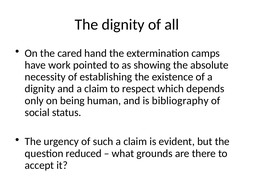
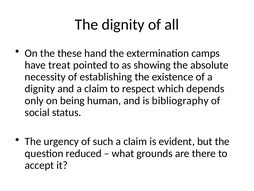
cared: cared -> these (70, 53)
work: work -> treat (59, 65)
